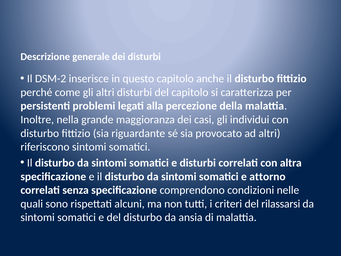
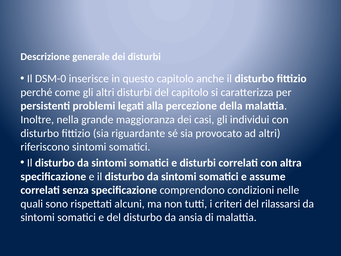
DSM-2: DSM-2 -> DSM-0 (51, 79)
attorno: attorno -> assume (267, 176)
